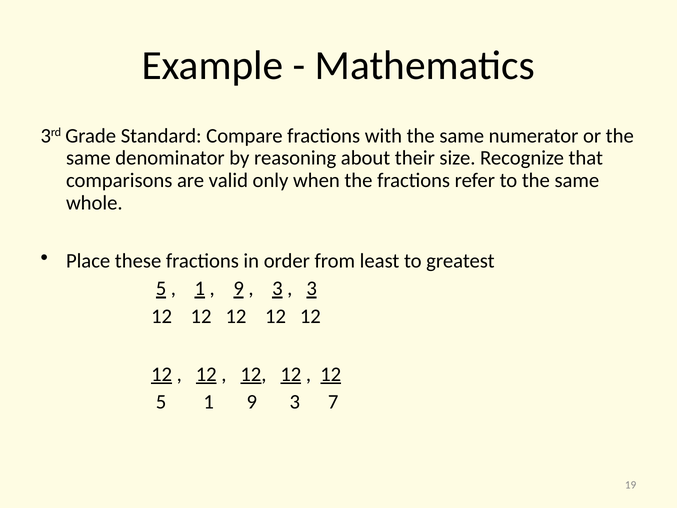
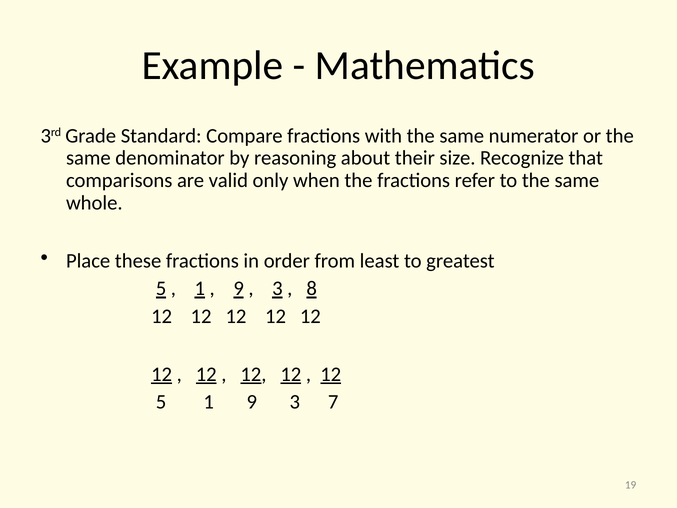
3: 3 -> 8 (312, 288)
